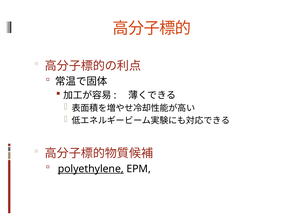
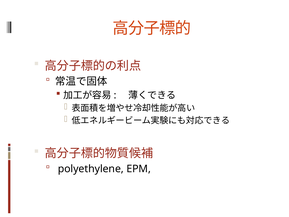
polyethylene underline: present -> none (91, 169)
